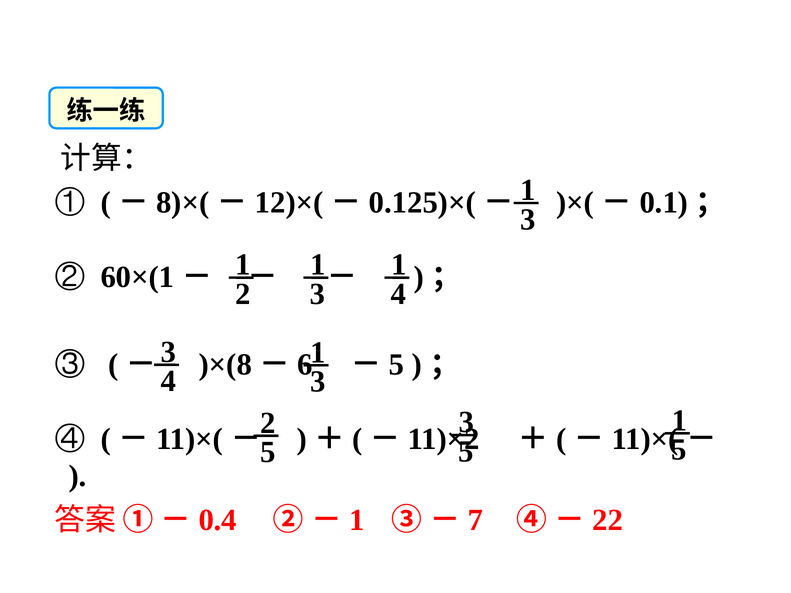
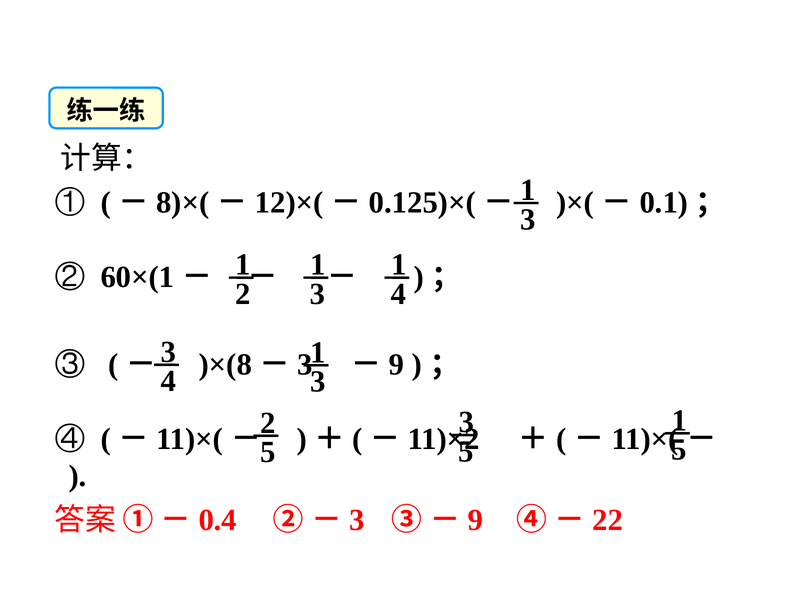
6: 6 -> 3 (305, 365)
5: 5 -> 9 (397, 365)
1: 1 -> 3 (357, 520)
7: 7 -> 9 (475, 520)
